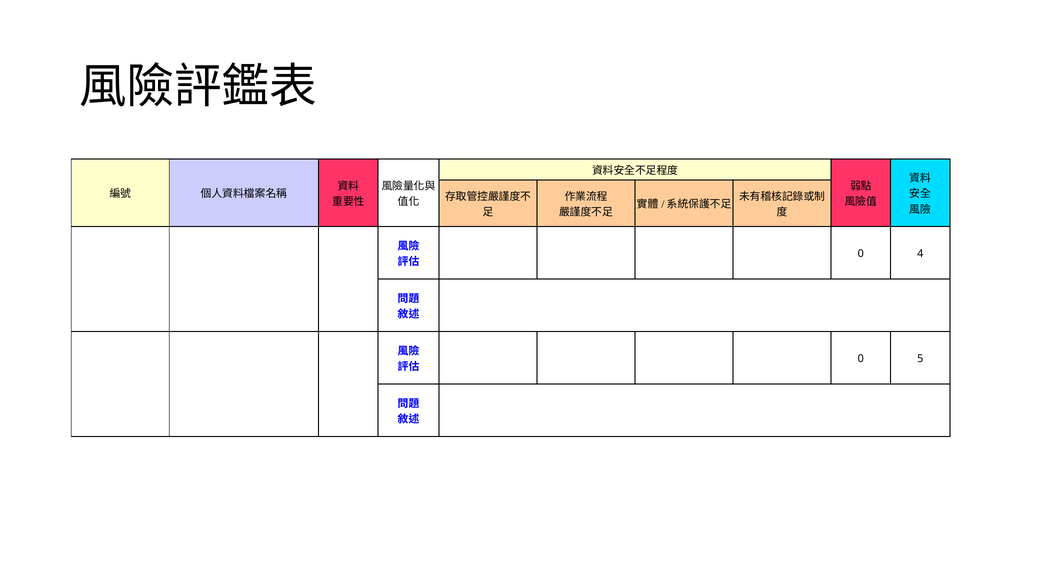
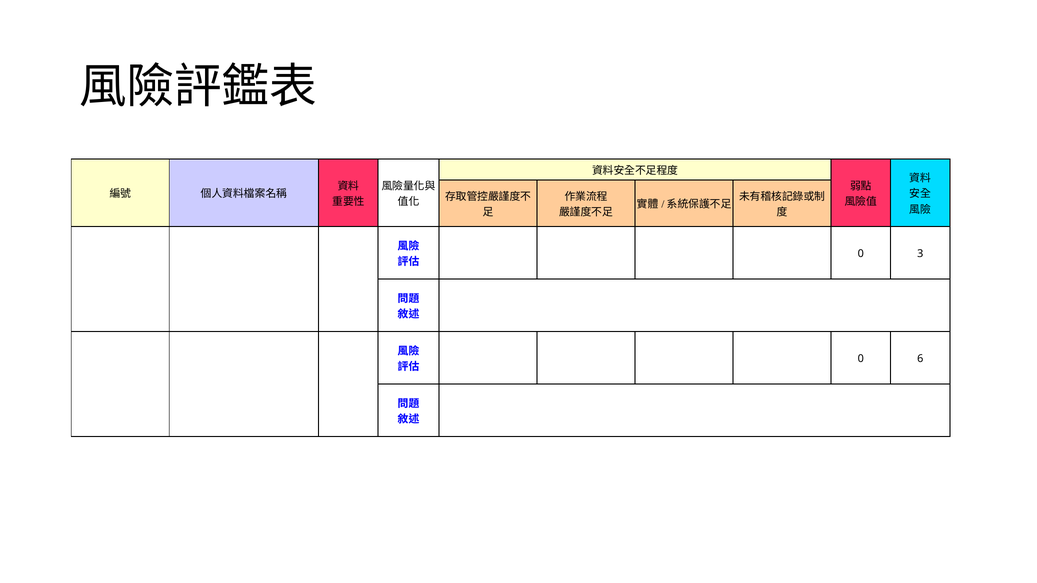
4: 4 -> 3 (920, 254)
5: 5 -> 6 (920, 359)
